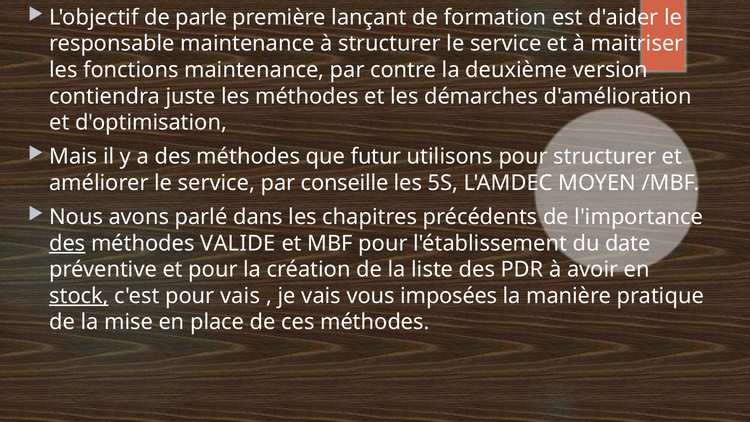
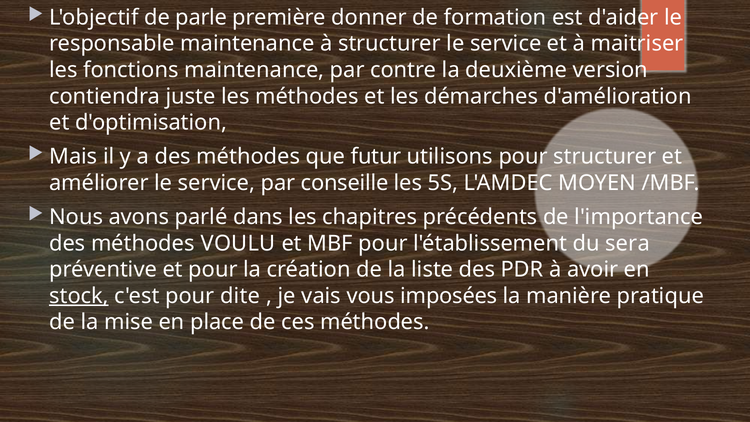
lançant: lançant -> donner (369, 17)
des underline: present -> none (67, 243)
VALIDE: VALIDE -> VOULU (238, 243)
date: date -> sera (628, 243)
pour vais: vais -> dite (240, 296)
